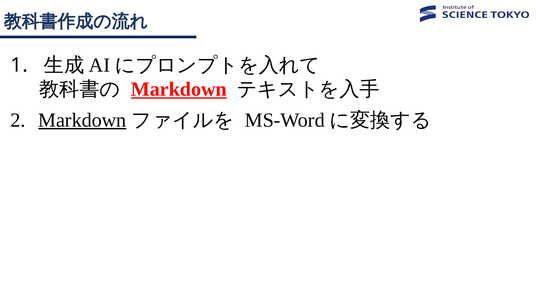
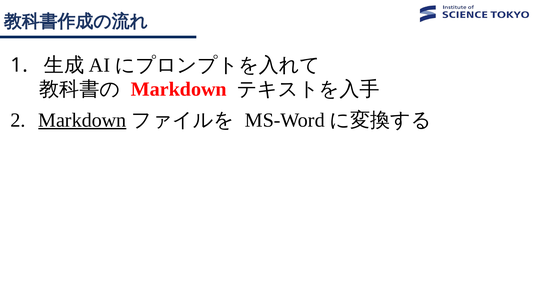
Markdown underline: present -> none (179, 90)
